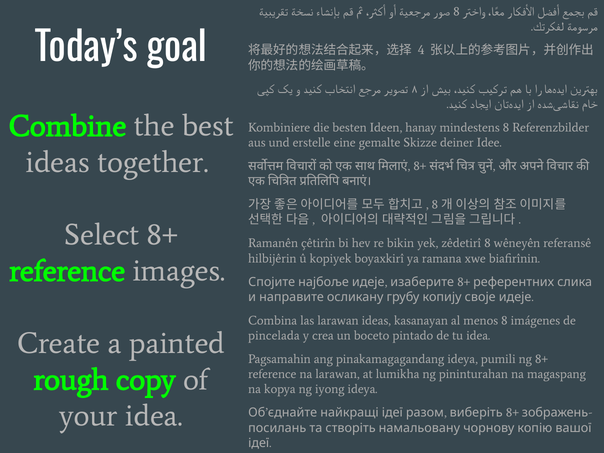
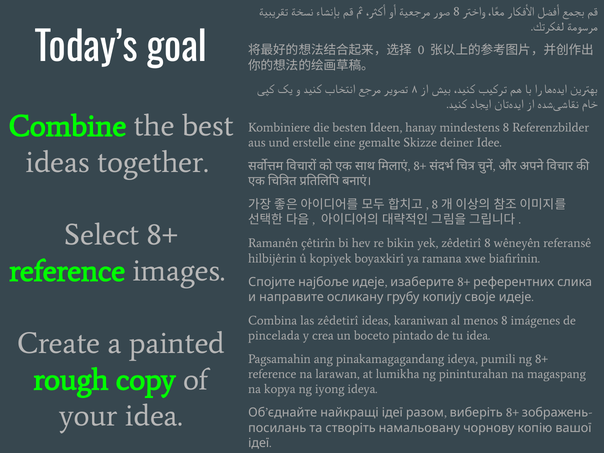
4: 4 -> 0 (421, 50)
las larawan: larawan -> zêdetirî (338, 320)
kasanayan: kasanayan -> karaniwan (421, 320)
